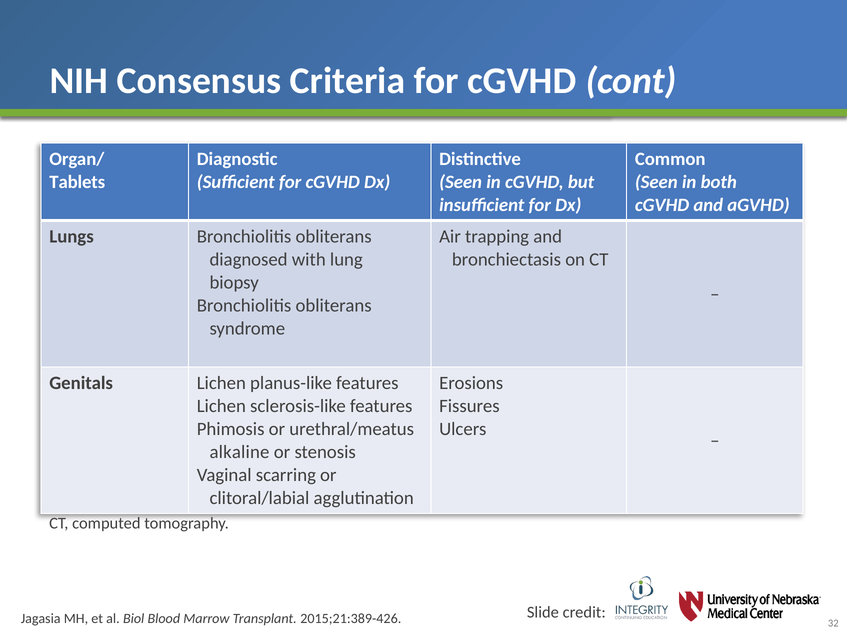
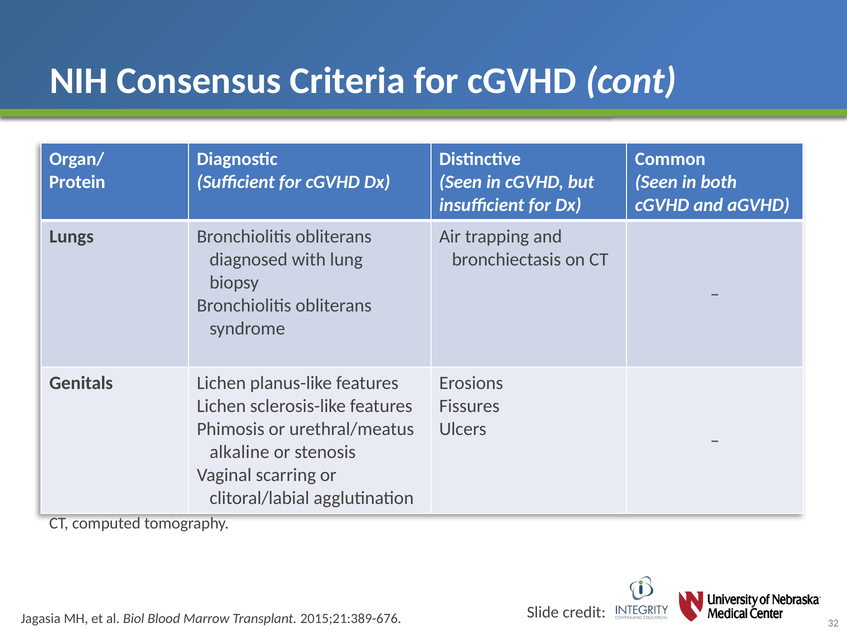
Tablets: Tablets -> Protein (77, 182)
2015;21:389-426: 2015;21:389-426 -> 2015;21:389-676 (351, 619)
